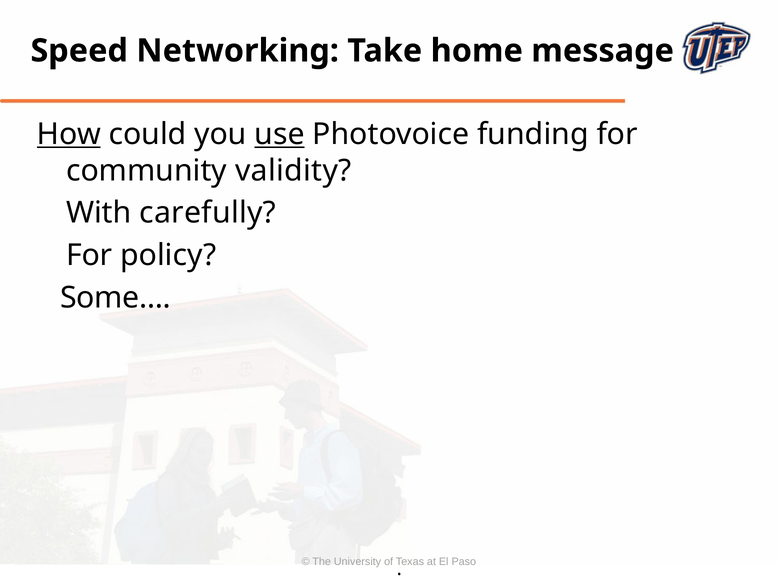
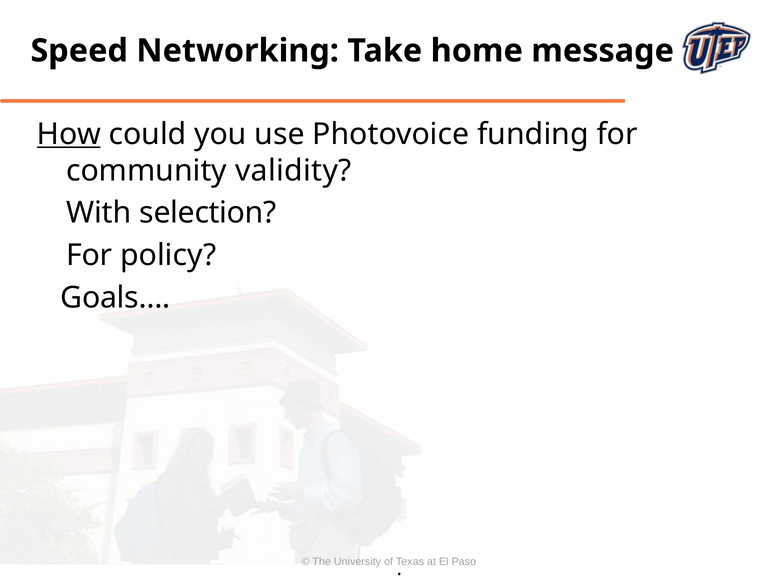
use underline: present -> none (280, 134)
carefully: carefully -> selection (208, 213)
Some…: Some… -> Goals… (115, 298)
